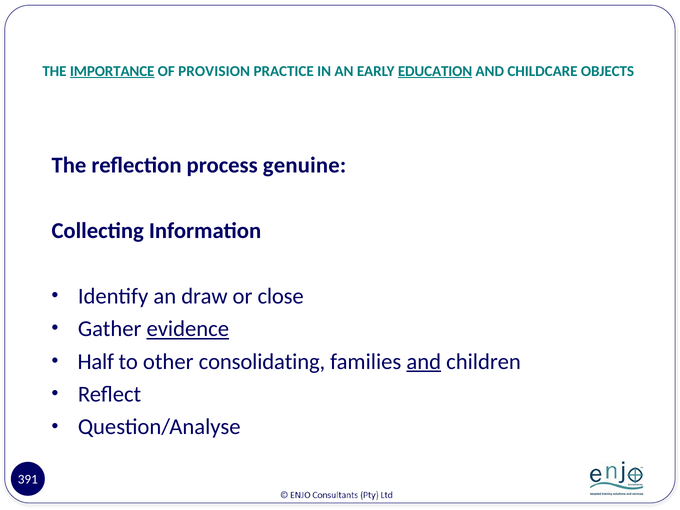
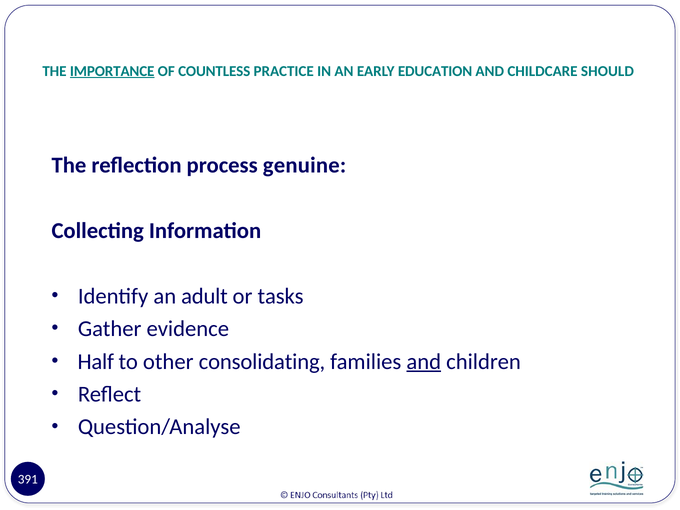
PROVISION: PROVISION -> COUNTLESS (214, 71)
EDUCATION underline: present -> none (435, 71)
OBJECTS: OBJECTS -> SHOULD (607, 71)
draw: draw -> adult (204, 296)
close: close -> tasks (281, 296)
evidence underline: present -> none (188, 329)
